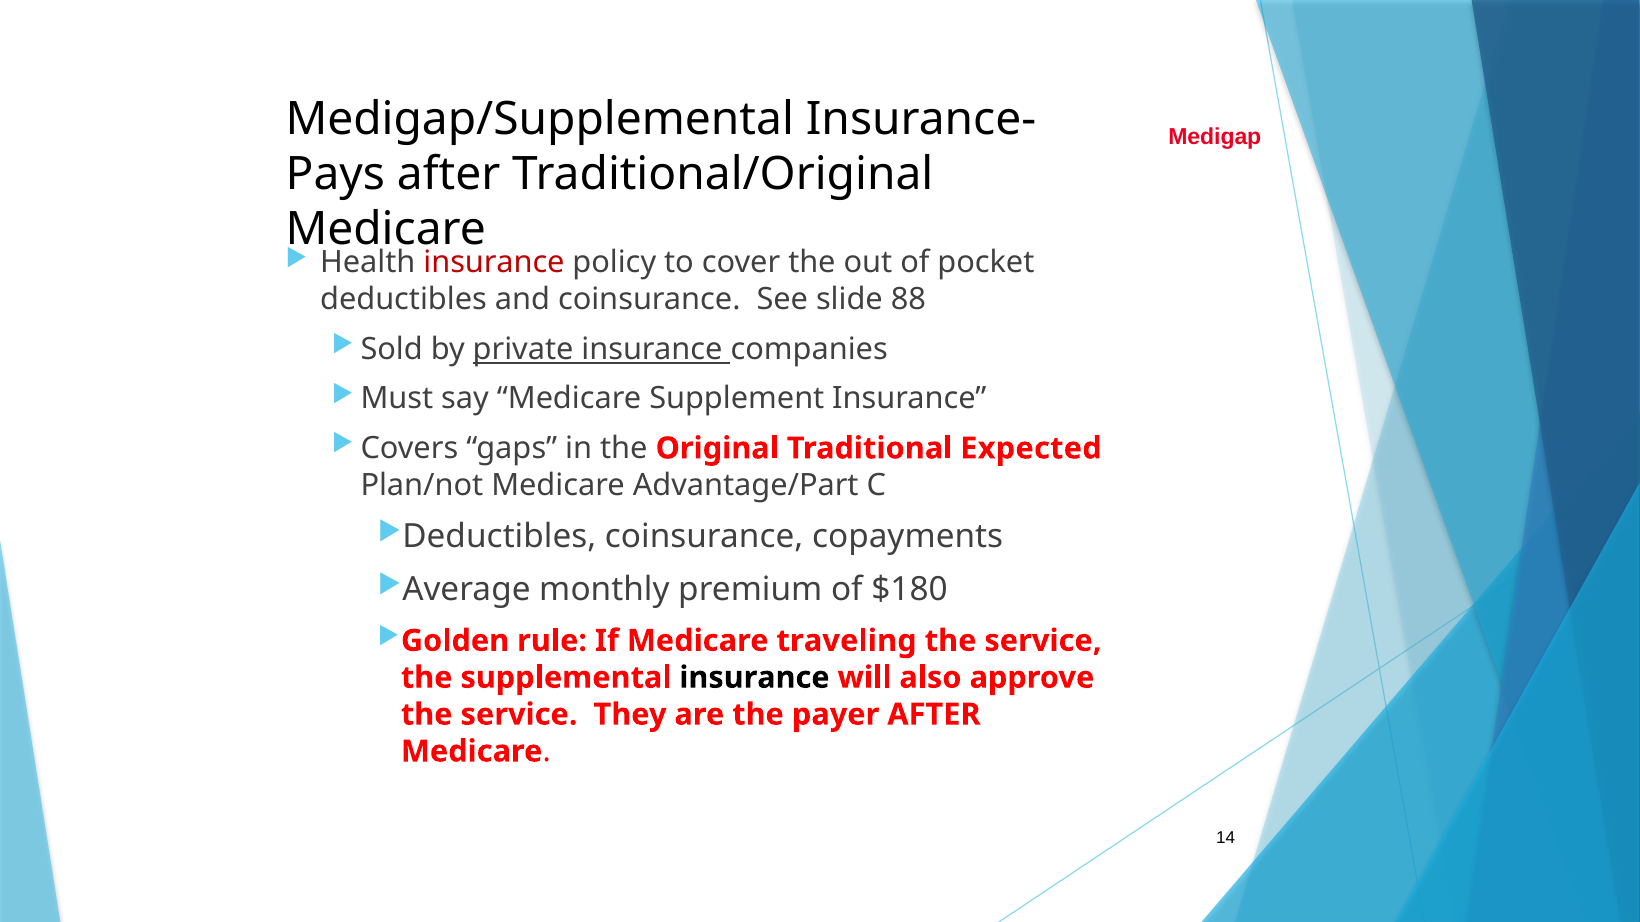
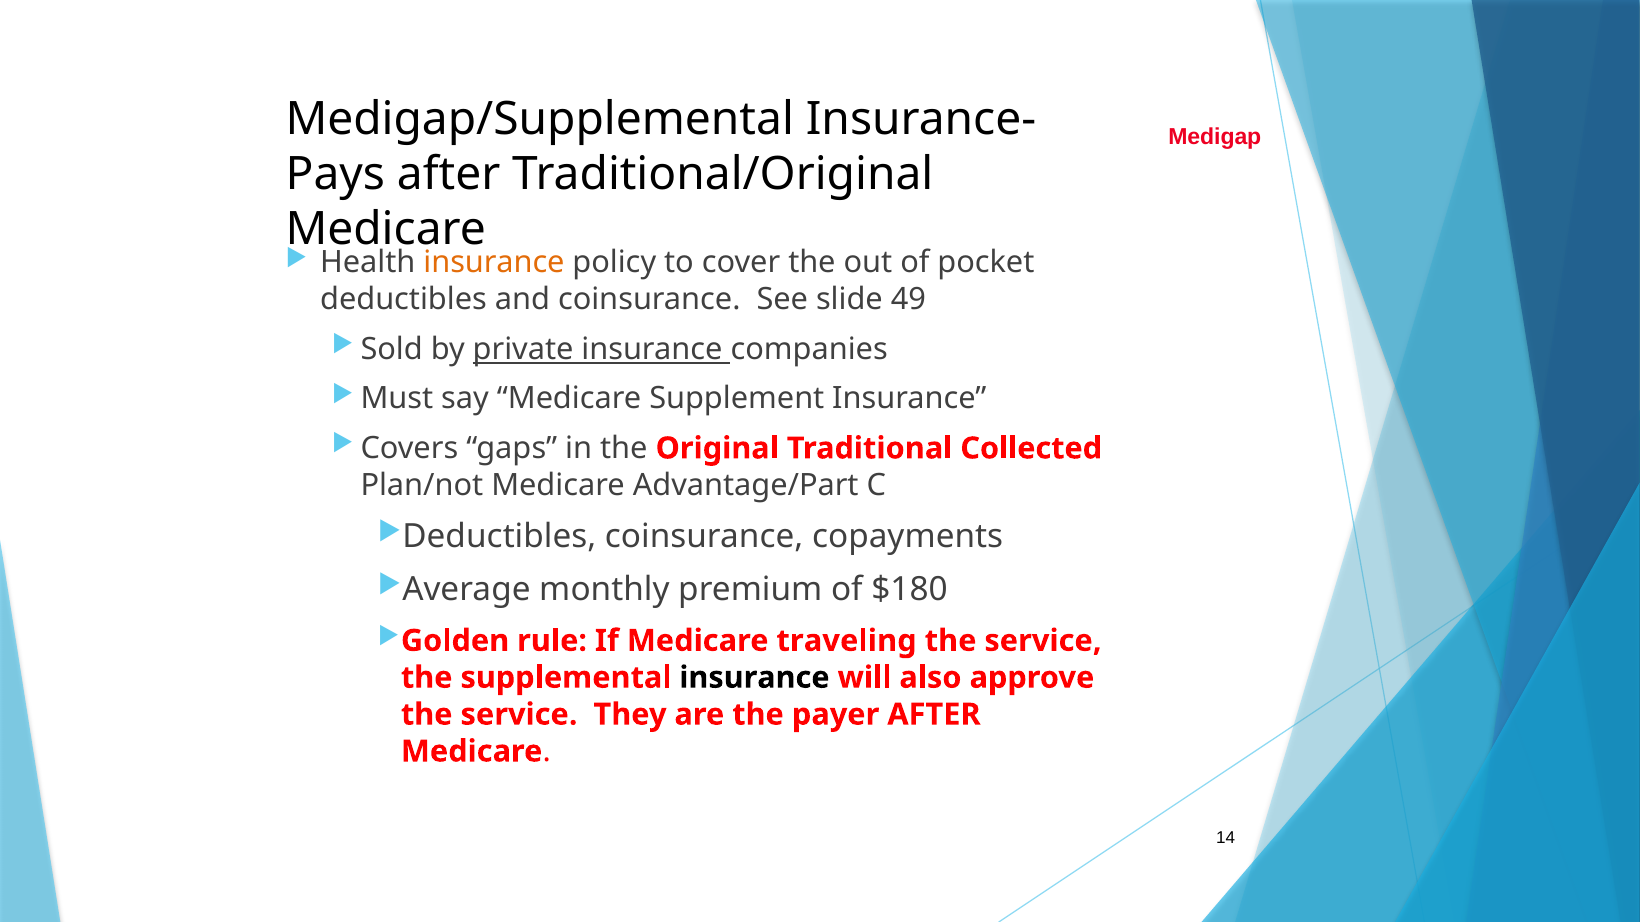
insurance colour: red -> orange (494, 262)
88: 88 -> 49 (908, 299)
Expected: Expected -> Collected (1031, 449)
